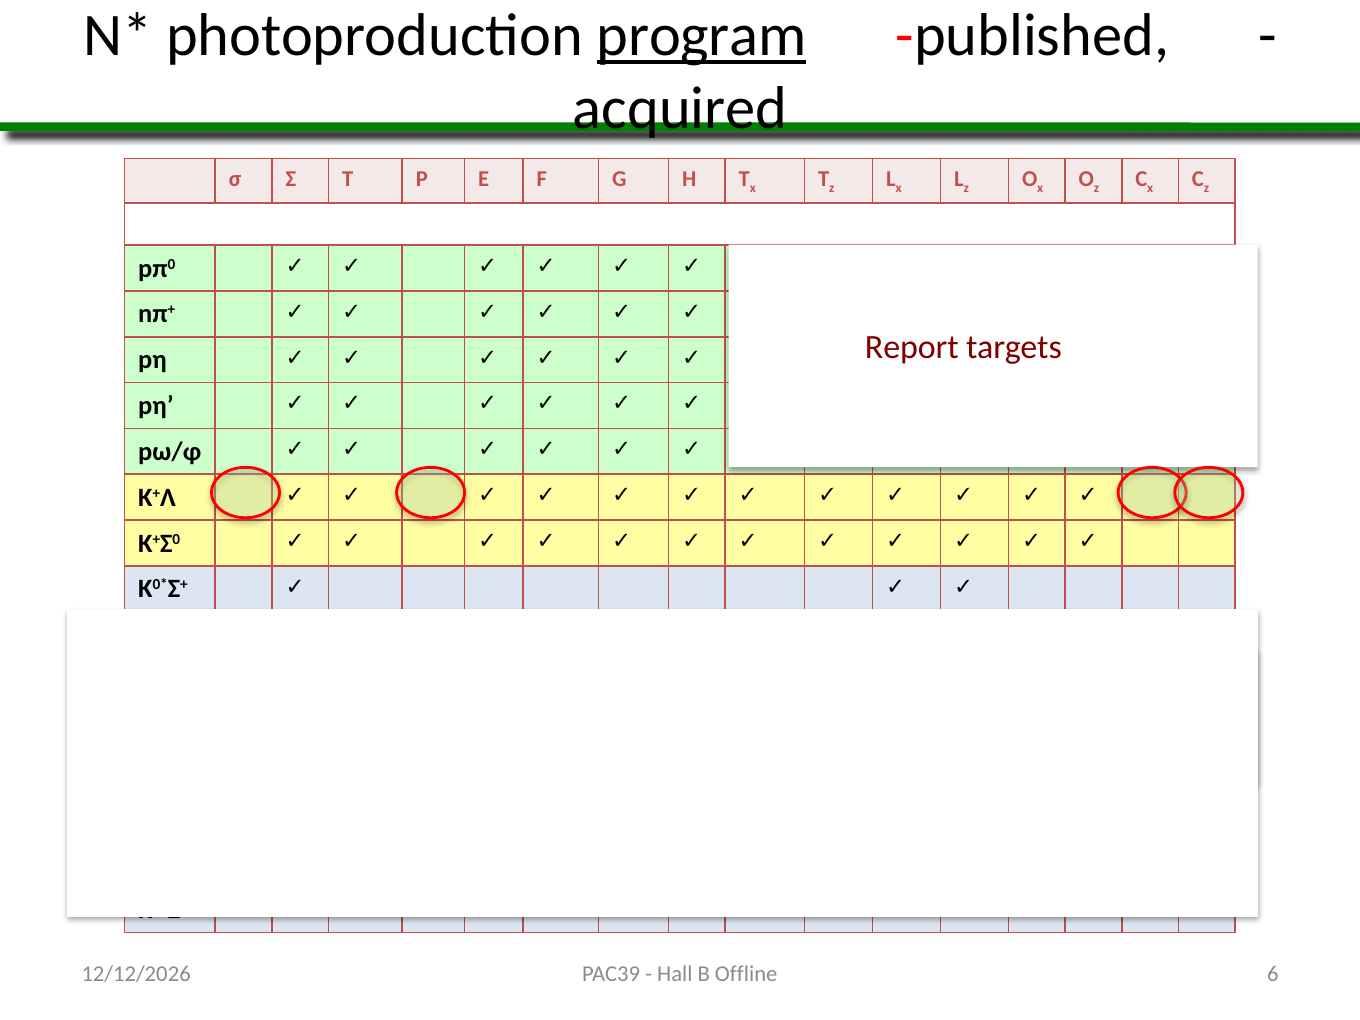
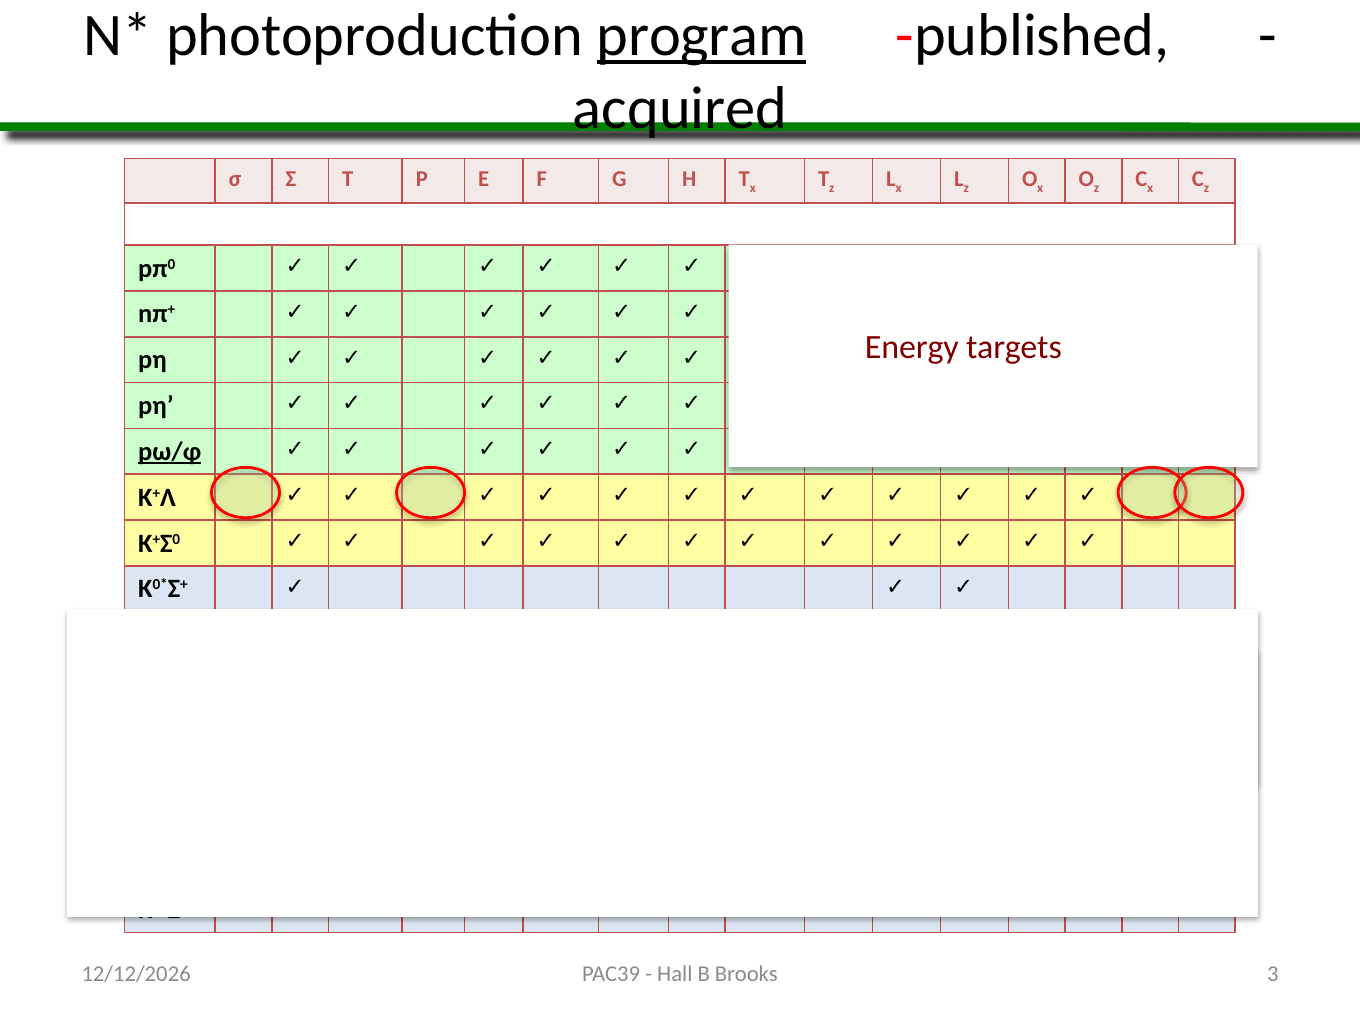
Report: Report -> Energy (912, 347)
pω/φ underline: none -> present (170, 452)
Offline: Offline -> Brooks (746, 974)
6: 6 -> 3 (1273, 974)
